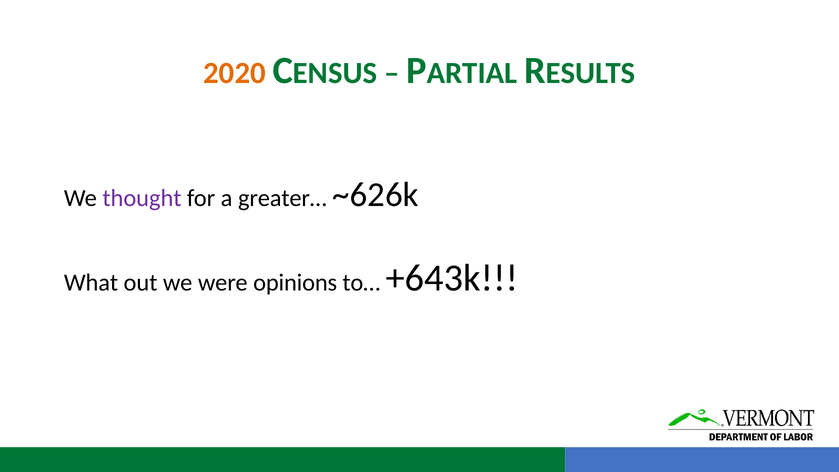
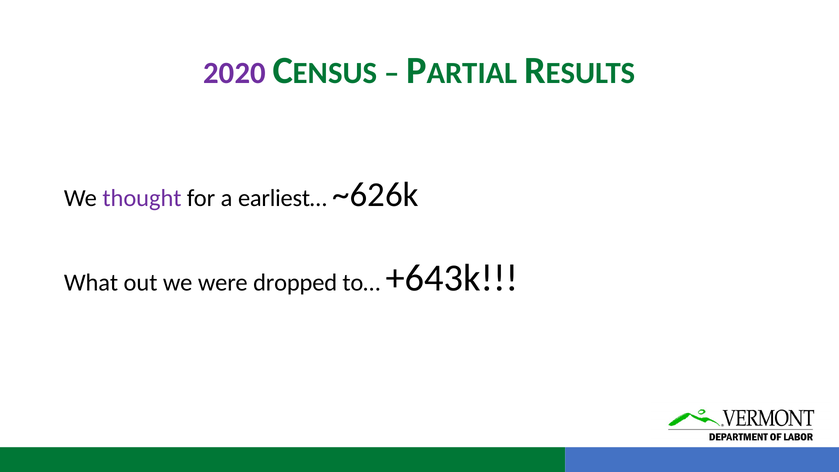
2020 colour: orange -> purple (235, 73)
greater…: greater… -> earliest… (282, 198)
opinions: opinions -> dropped (295, 283)
